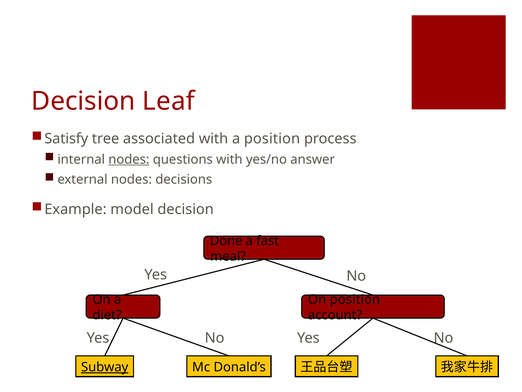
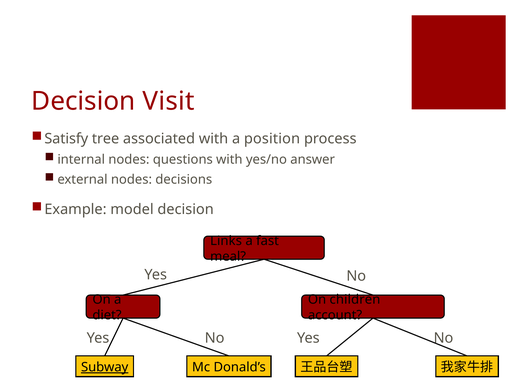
Leaf: Leaf -> Visit (169, 101)
nodes underline: present -> none (129, 159)
Done: Done -> Links (226, 240)
On position: position -> children (355, 299)
